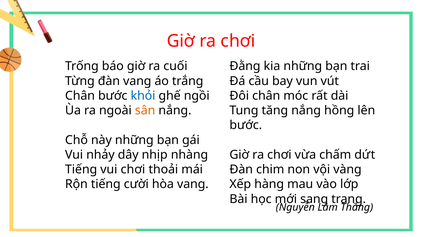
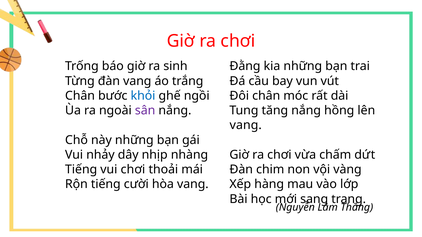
cuối: cuối -> sinh (175, 66)
sân colour: orange -> purple (145, 111)
bước: bước -> vang (246, 125)
